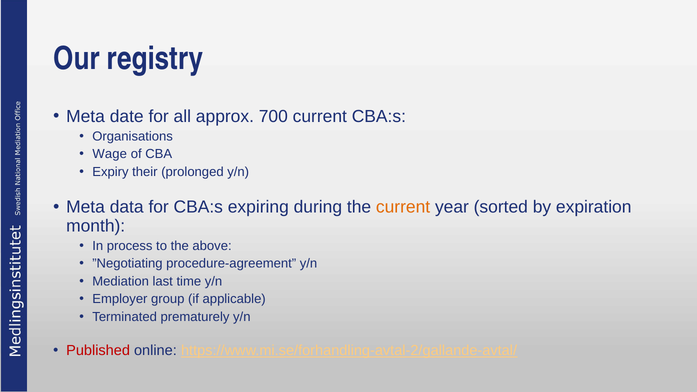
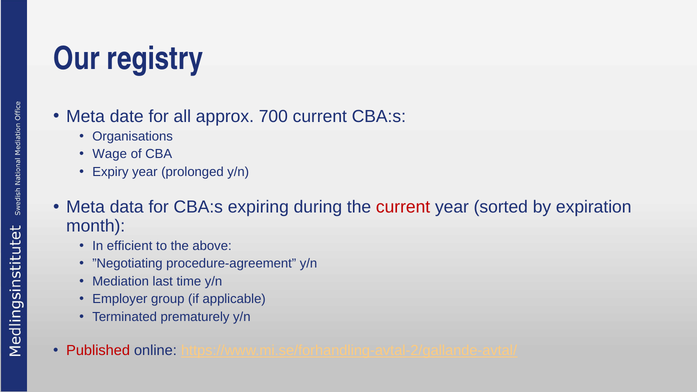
Expiry their: their -> year (145, 172)
current colour: orange -> red (403, 207)
process: process -> efficient (130, 246)
